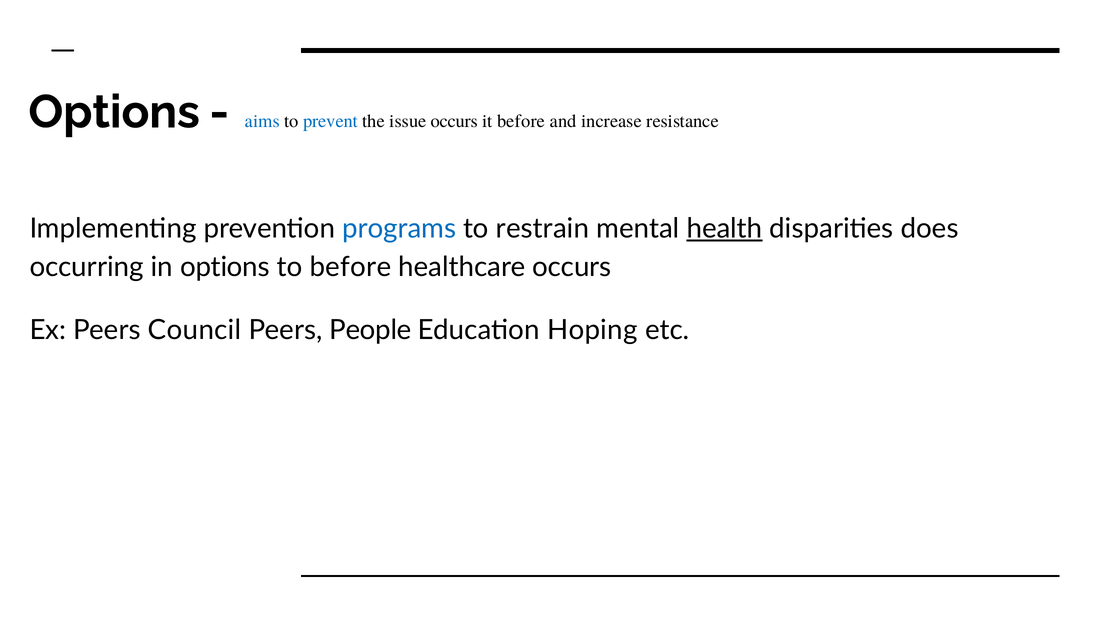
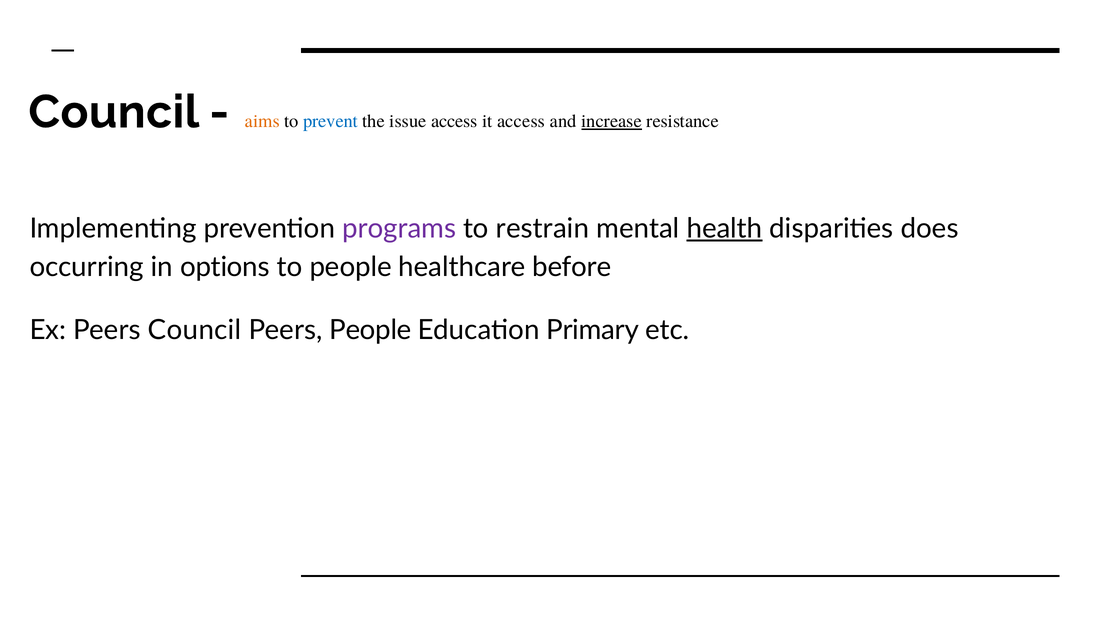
Options: Options -> Council (114, 112)
aims colour: blue -> orange (262, 121)
issue occurs: occurs -> access (454, 121)
it before: before -> access (521, 121)
increase underline: none -> present (612, 121)
programs colour: blue -> purple (399, 229)
to before: before -> people (351, 267)
healthcare occurs: occurs -> before (572, 267)
Hoping: Hoping -> Primary (593, 330)
